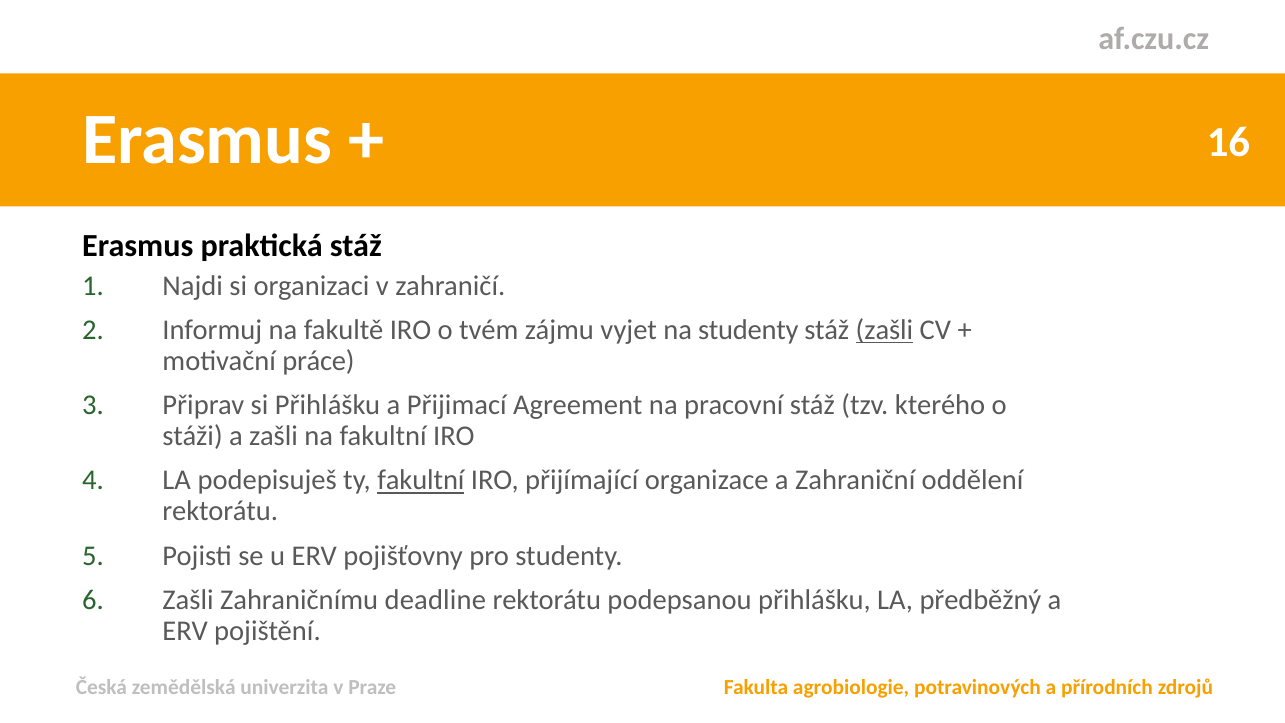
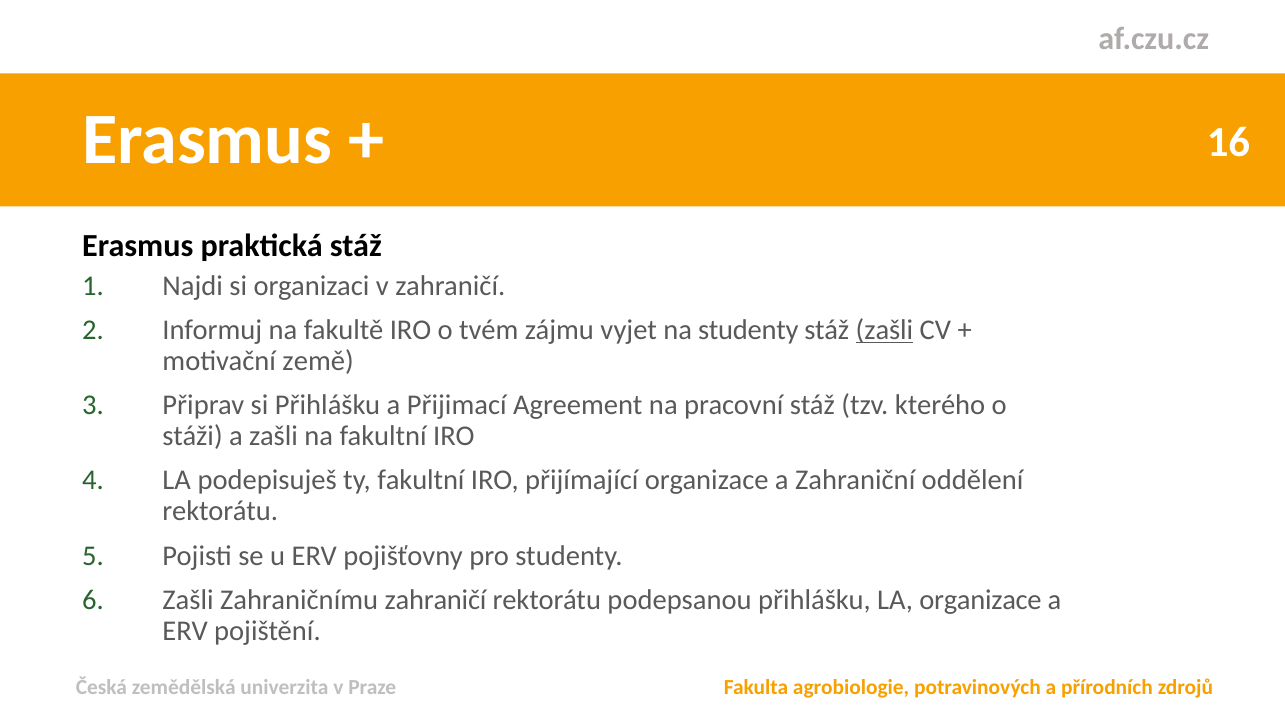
práce: práce -> země (318, 361)
fakultní underline: present -> none (421, 480)
Zahraničnímu deadline: deadline -> zahraničí (436, 600)
LA předběžný: předběžný -> organizace (981, 600)
